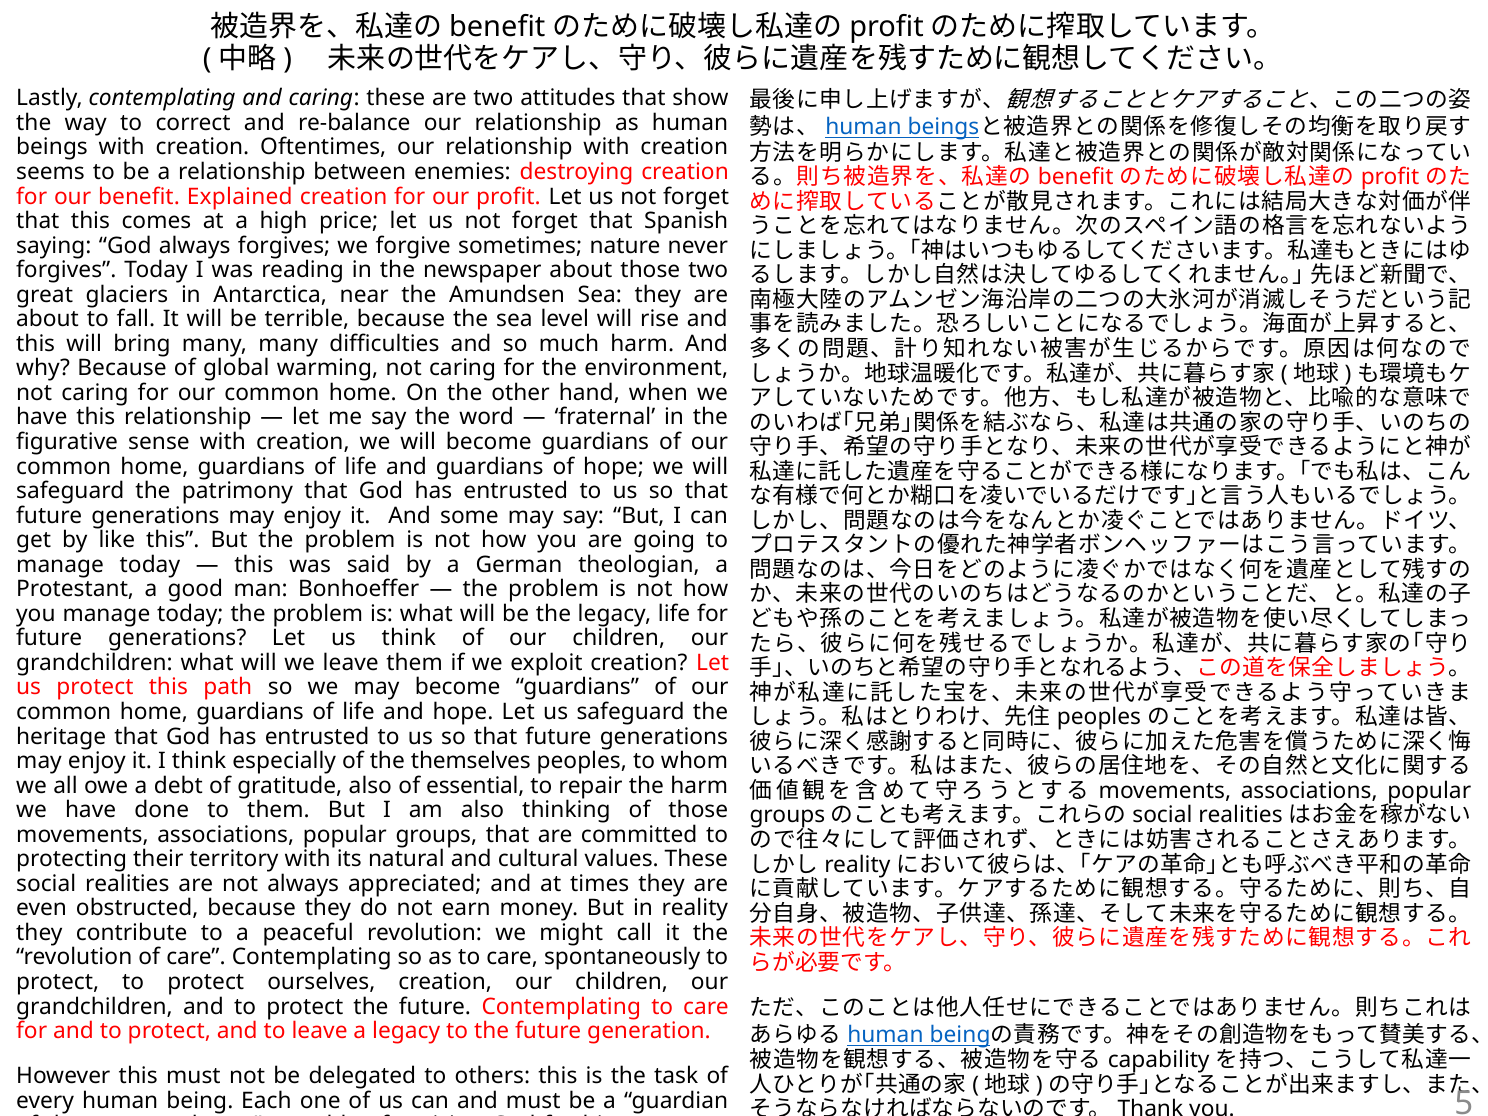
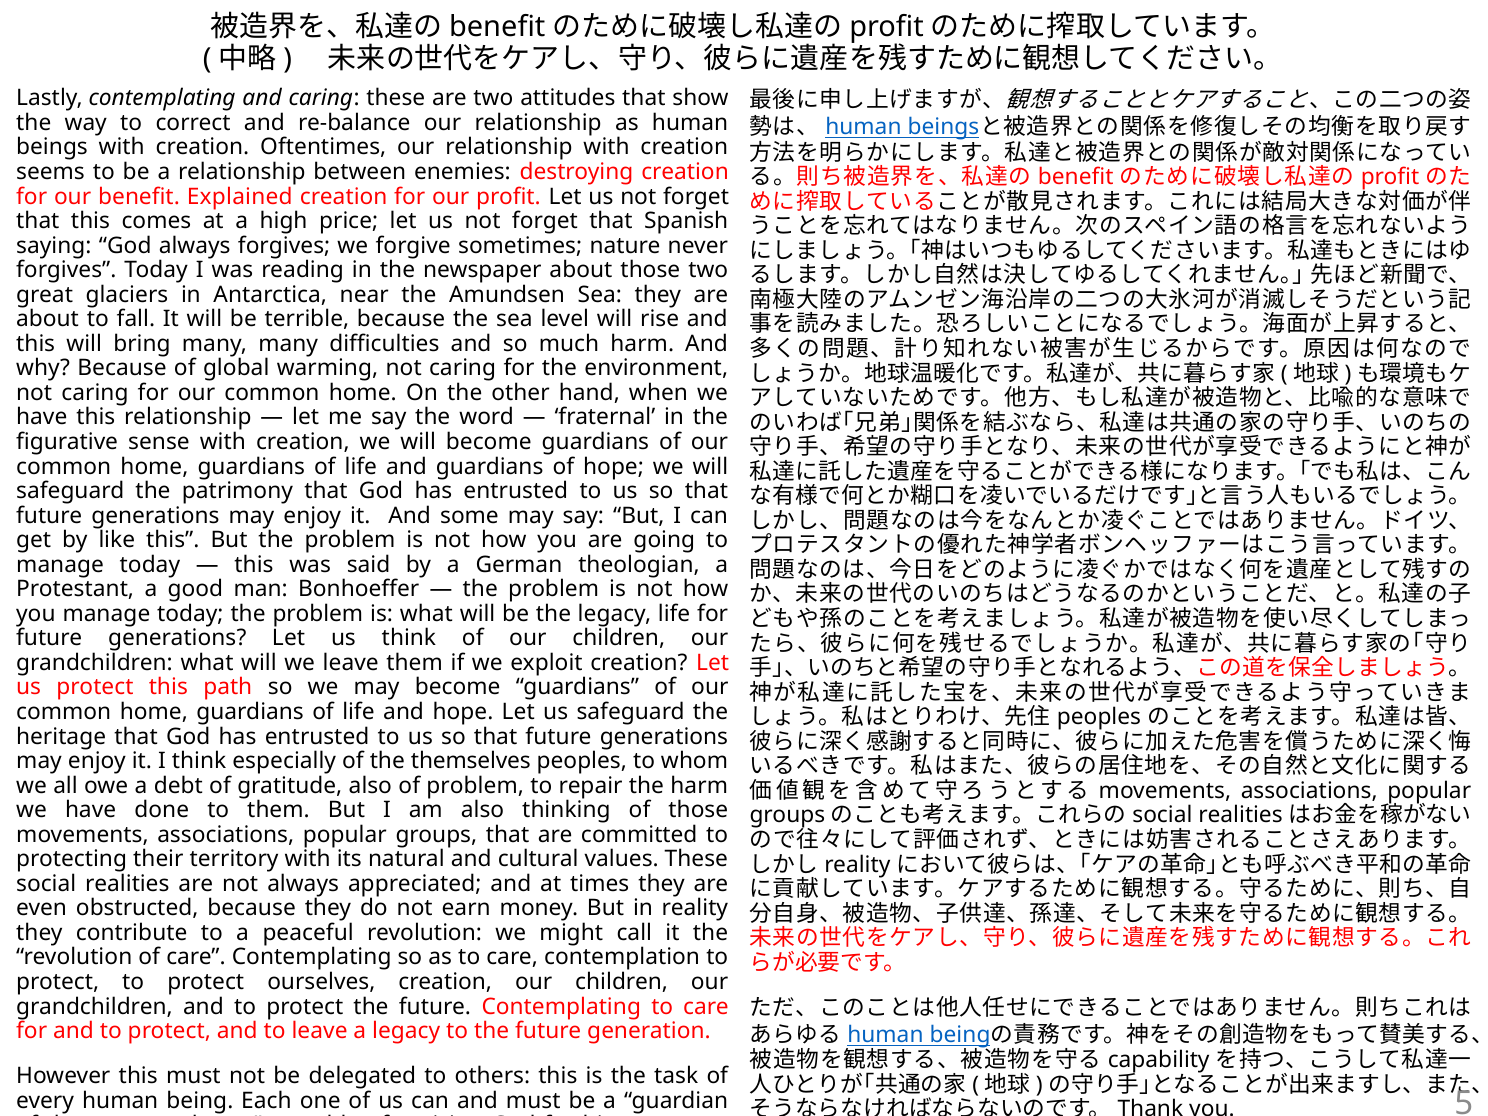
of essential: essential -> problem (475, 786)
spontaneously: spontaneously -> contemplation (622, 957)
